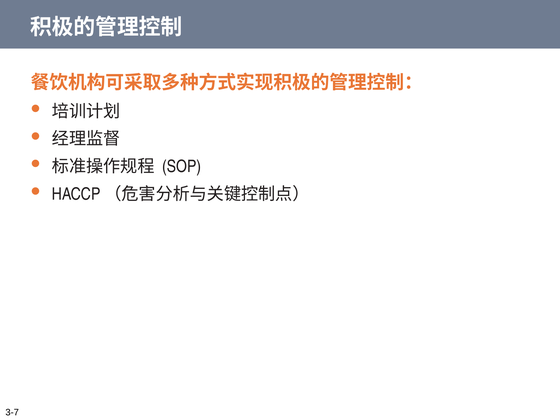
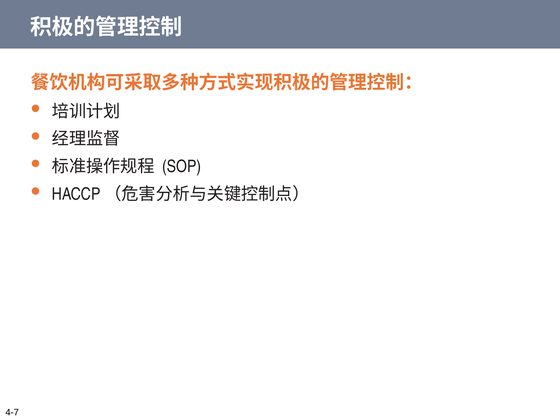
3-7: 3-7 -> 4-7 (12, 412)
